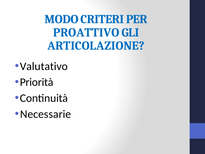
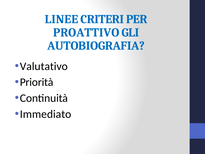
MODO: MODO -> LINEE (61, 19)
ARTICOLAZIONE: ARTICOLAZIONE -> AUTOBIOGRAFIA (96, 46)
Necessarie: Necessarie -> Immediato (46, 114)
